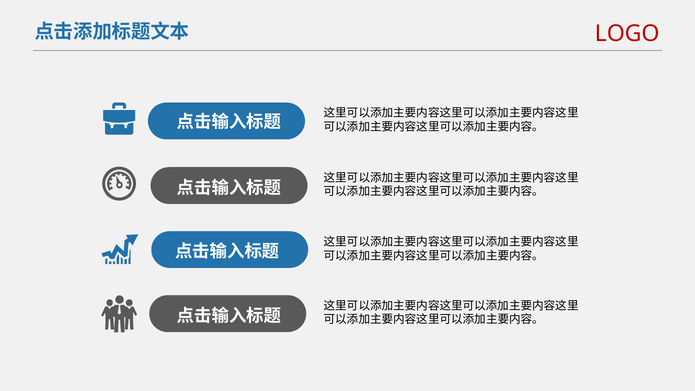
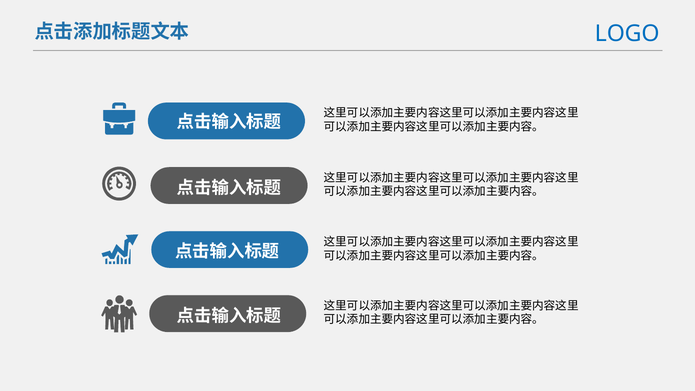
LOGO colour: red -> blue (627, 34)
